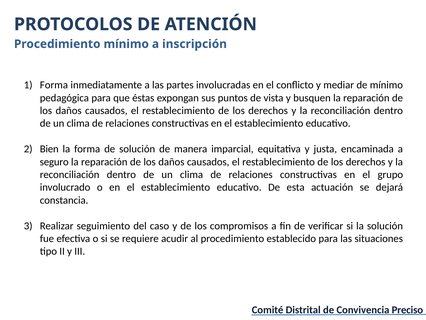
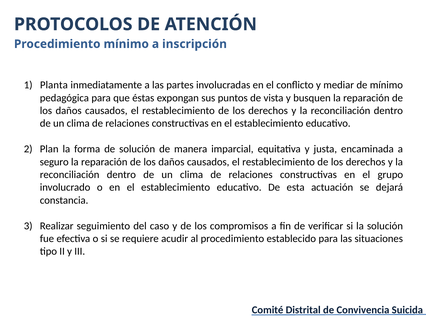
Forma: Forma -> Planta (54, 85)
Bien: Bien -> Plan (49, 149)
Preciso: Preciso -> Suicida (407, 309)
